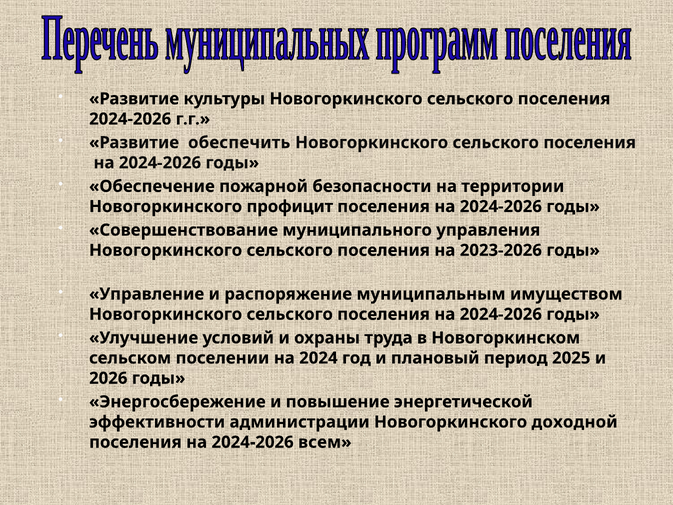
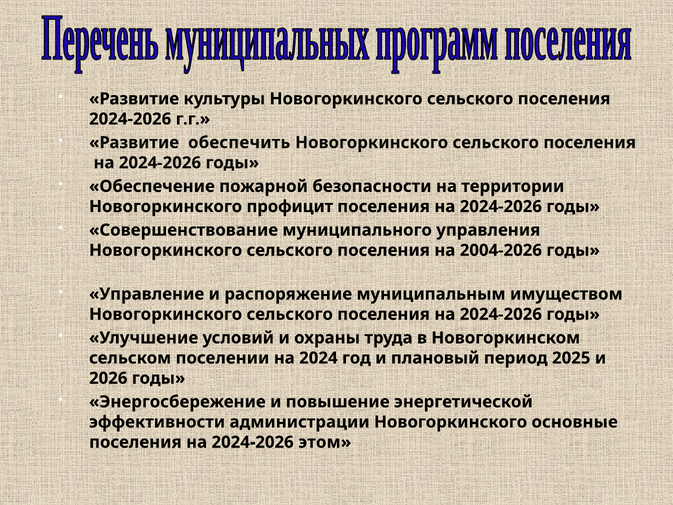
2023-2026: 2023-2026 -> 2004-2026 (501, 250)
доходной: доходной -> основные (575, 422)
всем: всем -> этом (325, 442)
